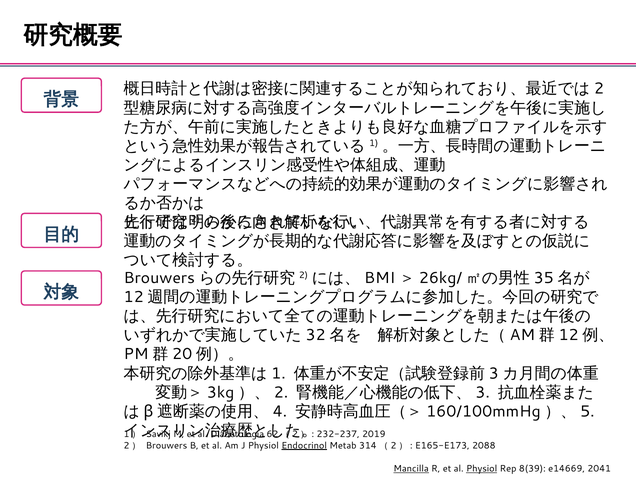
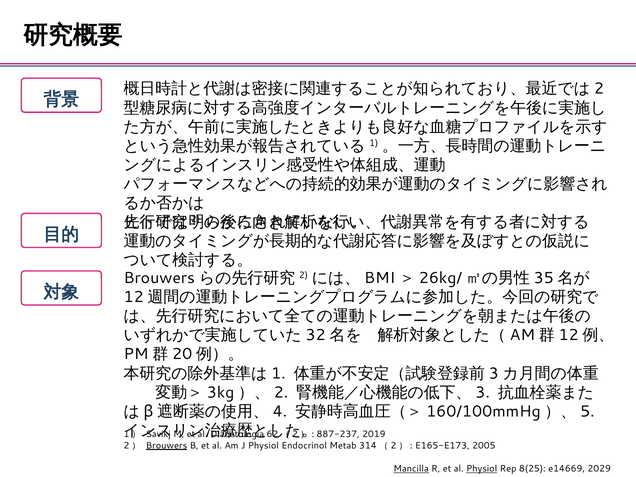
232-237: 232-237 -> 887-237 (338, 434)
Brouwers underline: none -> present (166, 446)
Endocrinol underline: present -> none (304, 446)
2088: 2088 -> 2005 (484, 446)
8(39: 8(39 -> 8(25 (532, 469)
2041: 2041 -> 2029 (599, 469)
